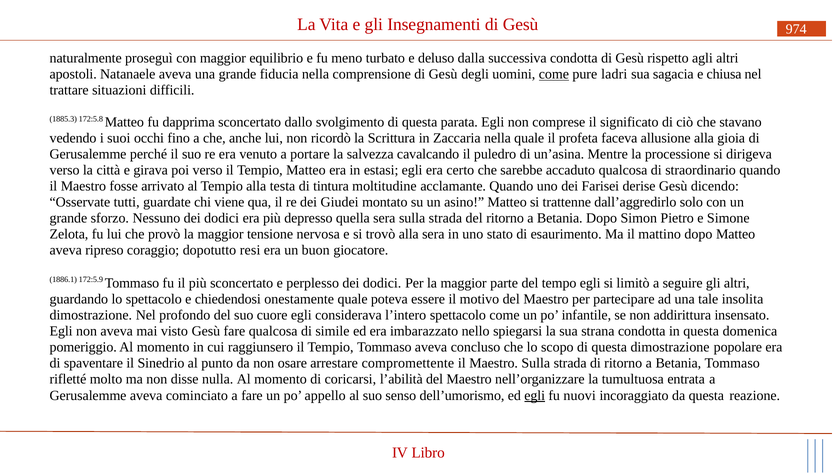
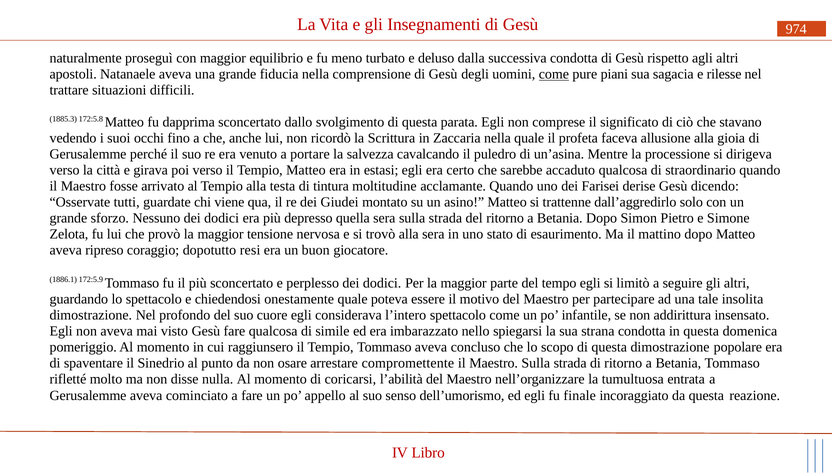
ladri: ladri -> piani (614, 74)
chiusa: chiusa -> rilesse (724, 74)
egli underline: present -> none (535, 395)
nuovi: nuovi -> finale (580, 395)
